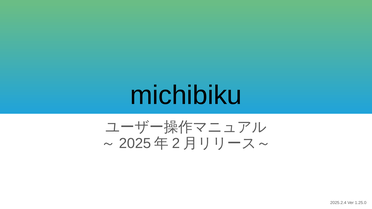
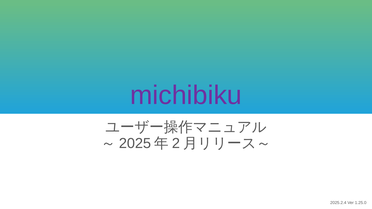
michibiku colour: black -> purple (186, 95)
